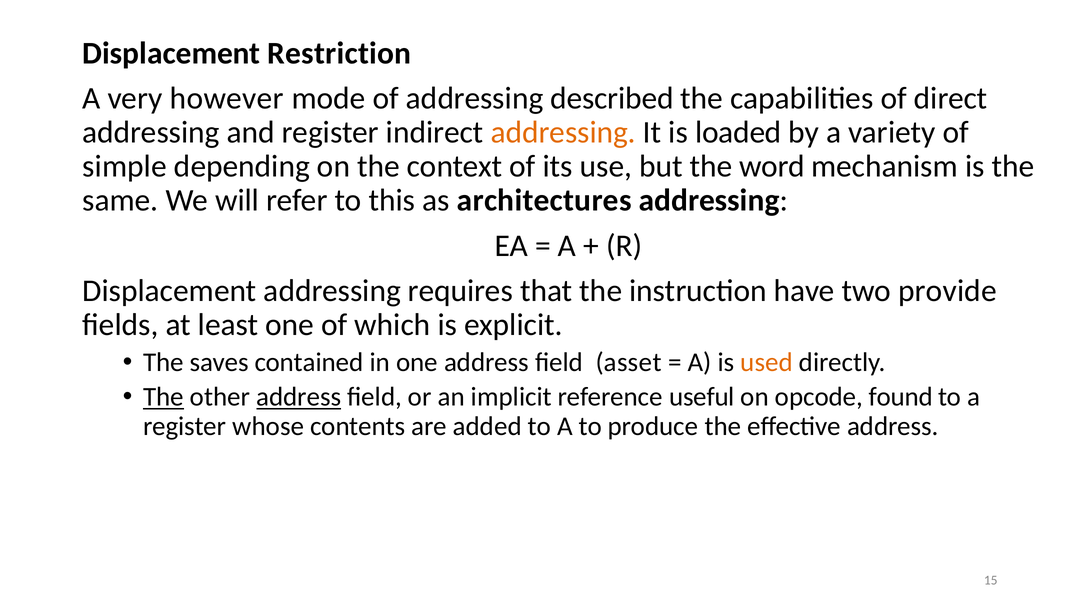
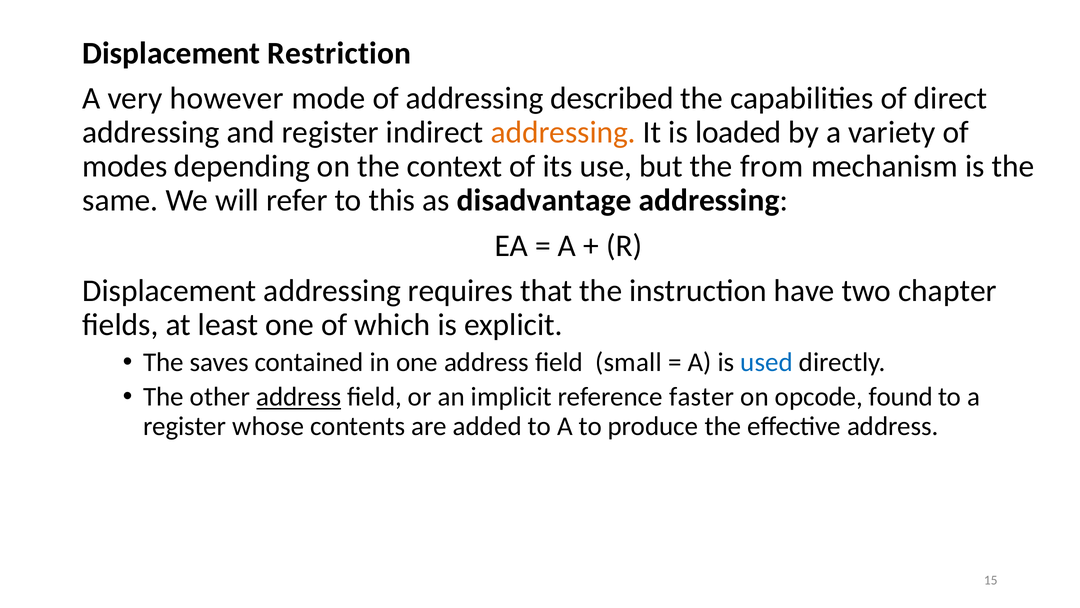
simple: simple -> modes (125, 166)
word: word -> from (772, 166)
architectures: architectures -> disadvantage (544, 200)
provide: provide -> chapter (947, 291)
asset: asset -> small (629, 362)
used colour: orange -> blue (767, 362)
The underline: present -> none (163, 397)
useful: useful -> faster (702, 397)
